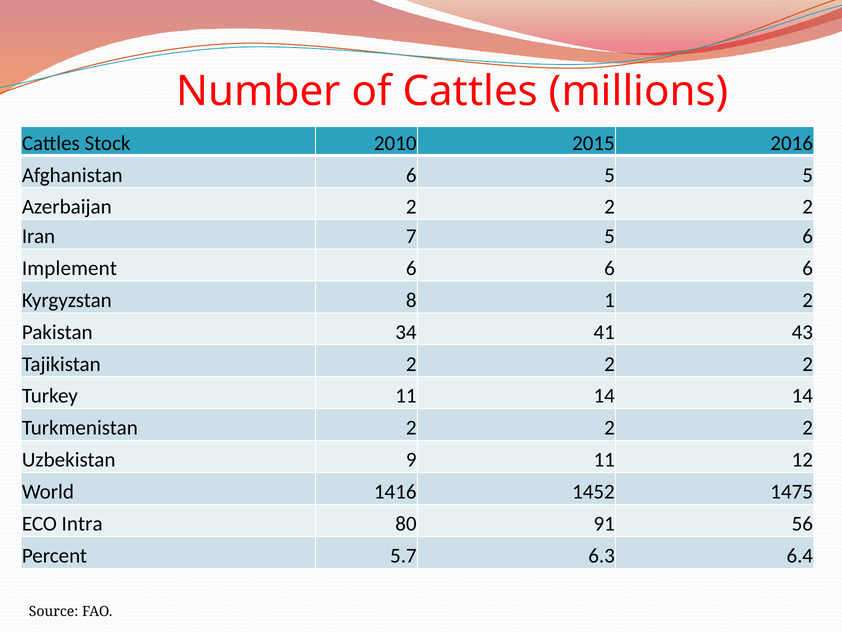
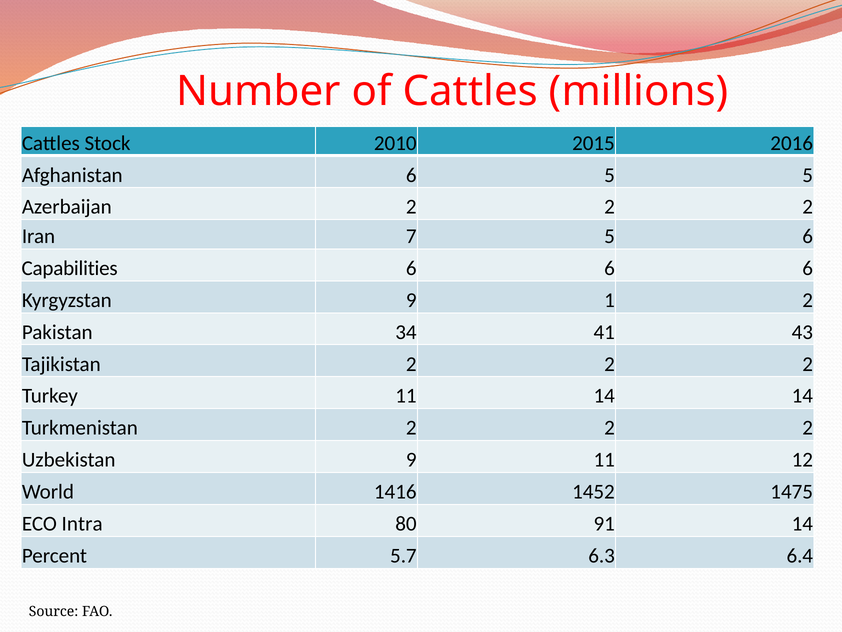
Implement: Implement -> Capabilities (70, 268)
Kyrgyzstan 8: 8 -> 9 (411, 300)
91 56: 56 -> 14 (802, 523)
